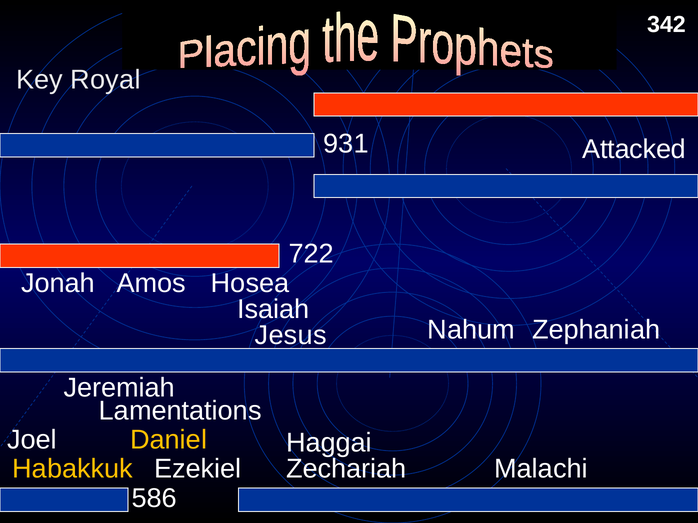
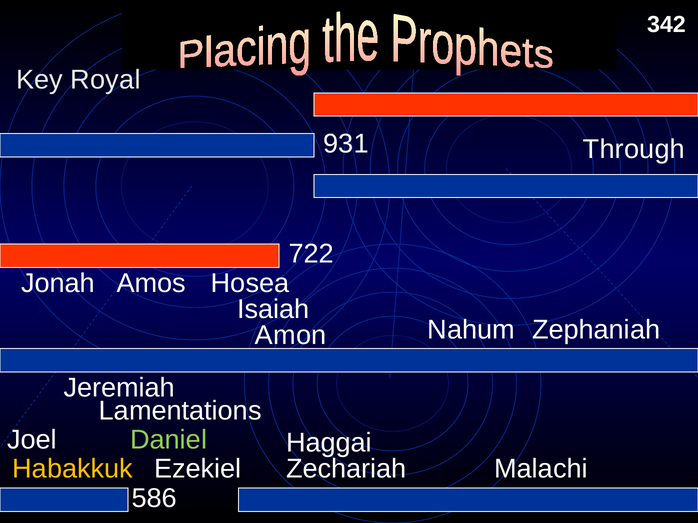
Attacked: Attacked -> Through (634, 150)
Jesus: Jesus -> Amon (291, 336)
Daniel colour: yellow -> light green (169, 440)
